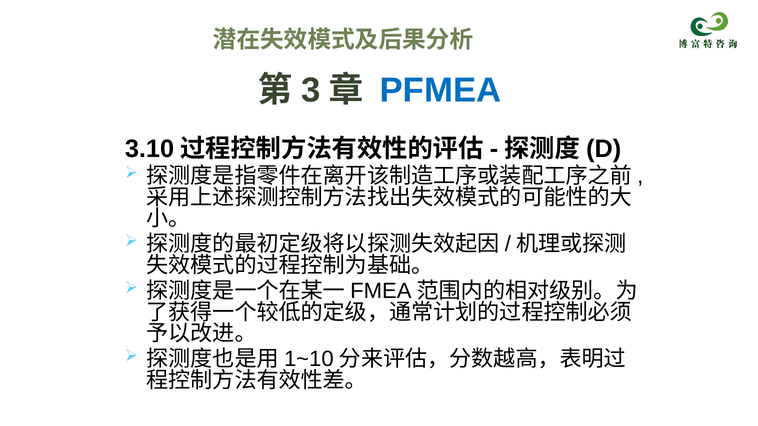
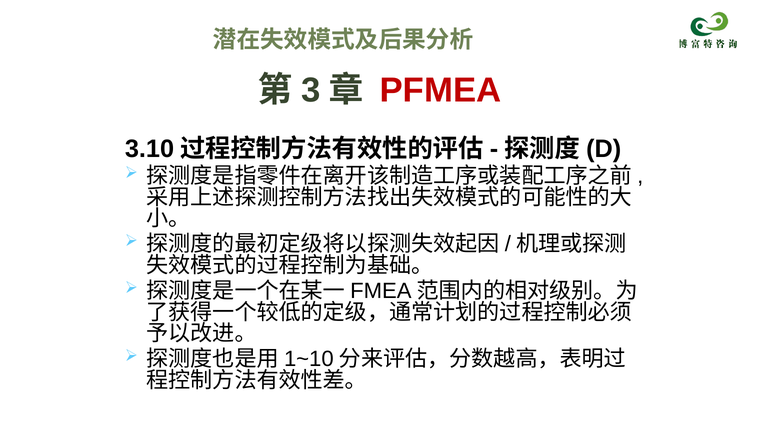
PFMEA colour: blue -> red (440, 91)
